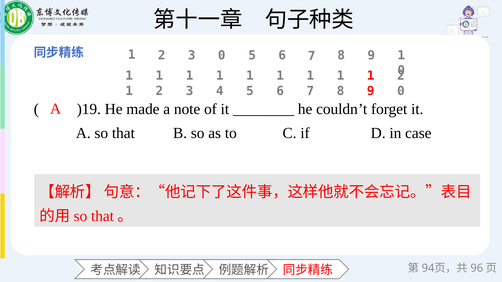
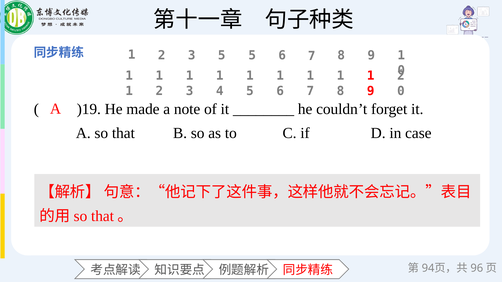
3 0: 0 -> 5 (222, 55)
